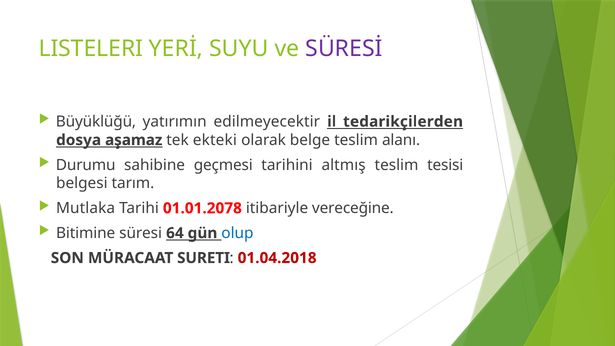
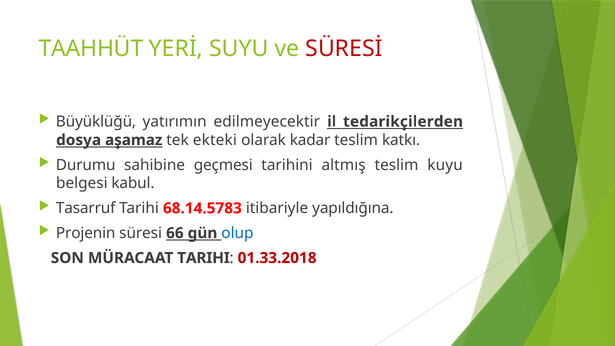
LISTELERI: LISTELERI -> TAAHHÜT (91, 49)
SÜRESİ colour: purple -> red (344, 49)
belge: belge -> kadar (310, 140)
alanı: alanı -> katkı (401, 140)
tesisi: tesisi -> kuyu (445, 165)
tarım: tarım -> kabul (133, 183)
Mutlaka: Mutlaka -> Tasarruf (86, 208)
01.01.2078: 01.01.2078 -> 68.14.5783 (202, 208)
vereceğine: vereceğine -> yapıldığına (353, 208)
Bitimine: Bitimine -> Projenin (86, 233)
64: 64 -> 66 (175, 233)
MÜRACAAT SURETI: SURETI -> TARIHI (204, 258)
01.04.2018: 01.04.2018 -> 01.33.2018 (277, 258)
